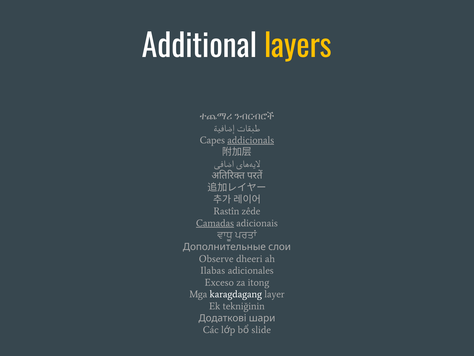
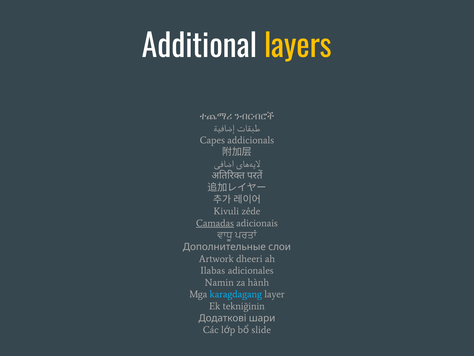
addicionals underline: present -> none (251, 140)
Rastîn: Rastîn -> Kivuli (226, 211)
Observe: Observe -> Artwork (216, 258)
Exceso: Exceso -> Namin (219, 282)
itong: itong -> hành (258, 282)
karagdagang colour: white -> light blue (236, 294)
